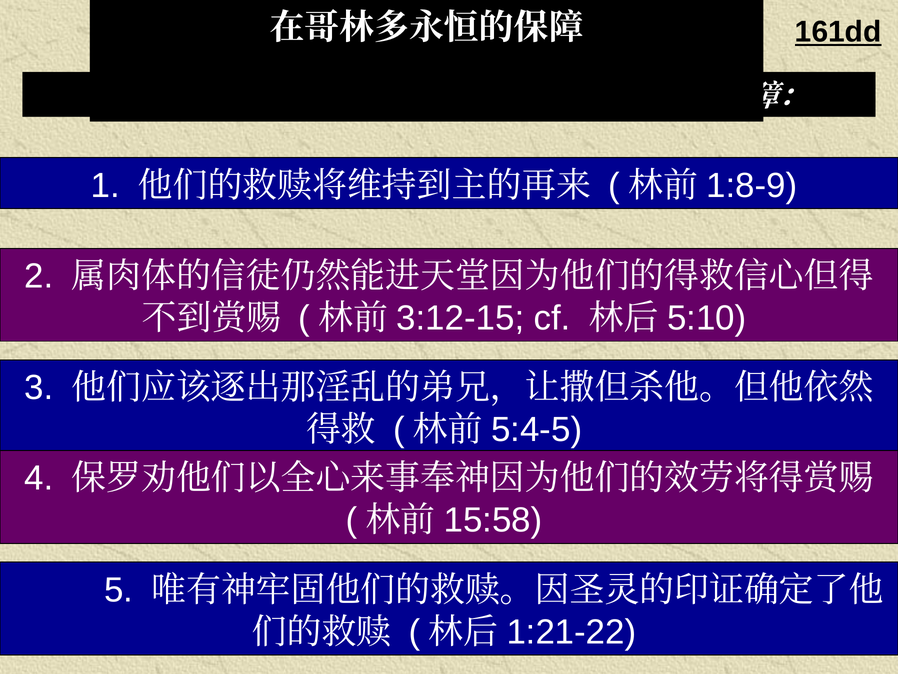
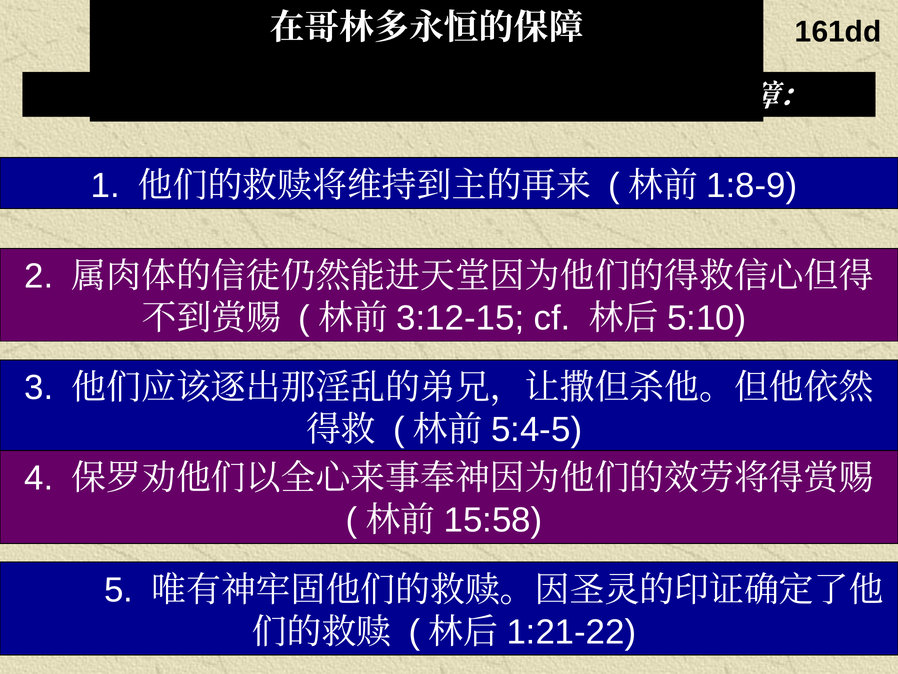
161dd underline: present -> none (838, 32)
